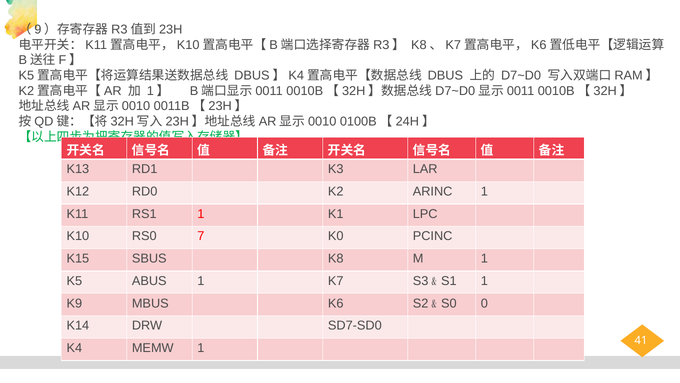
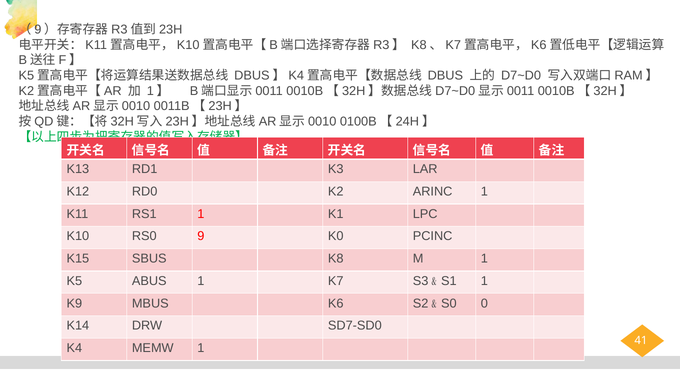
7: 7 -> 9 (201, 236)
